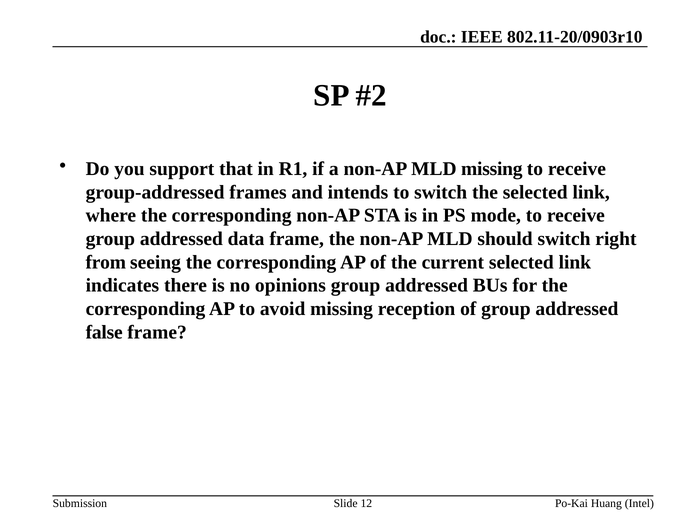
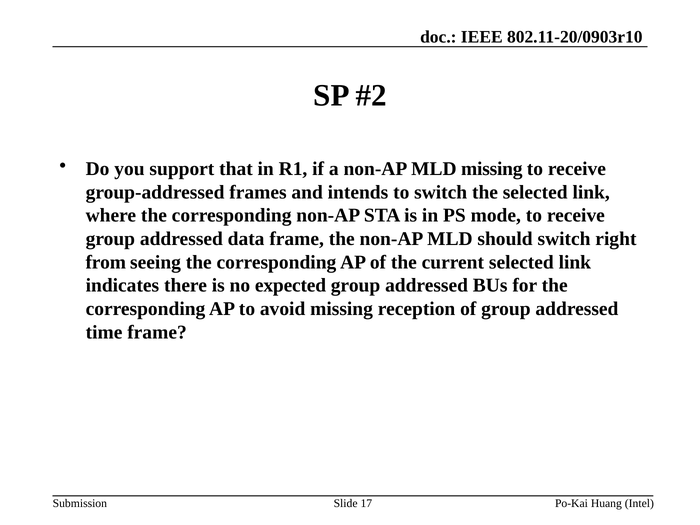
opinions: opinions -> expected (291, 286)
false: false -> time (104, 332)
12: 12 -> 17 (366, 504)
